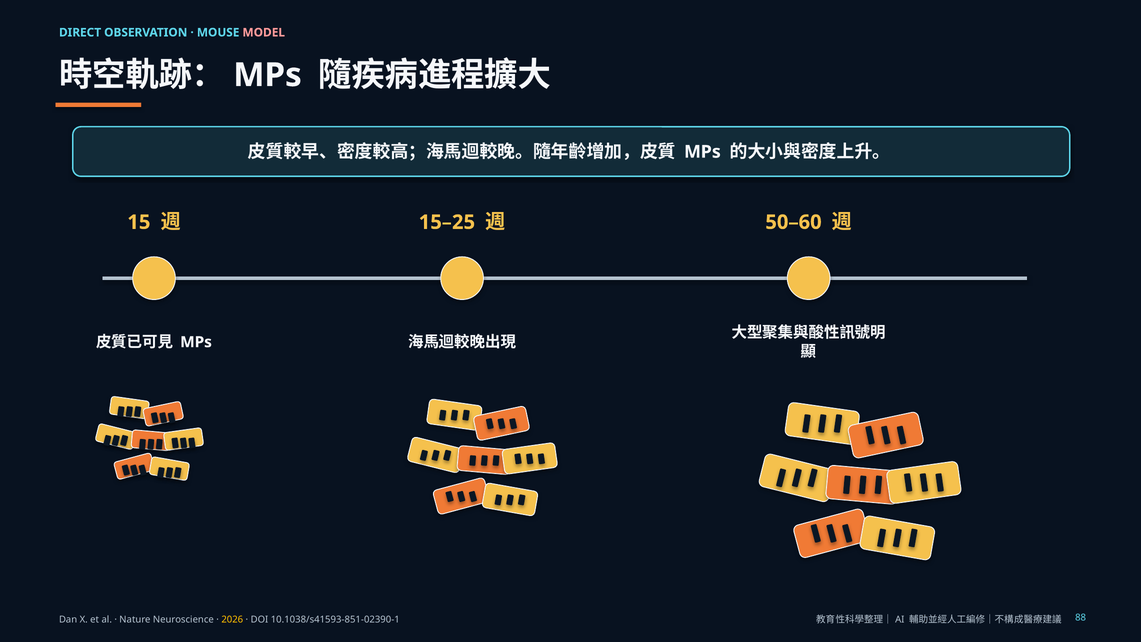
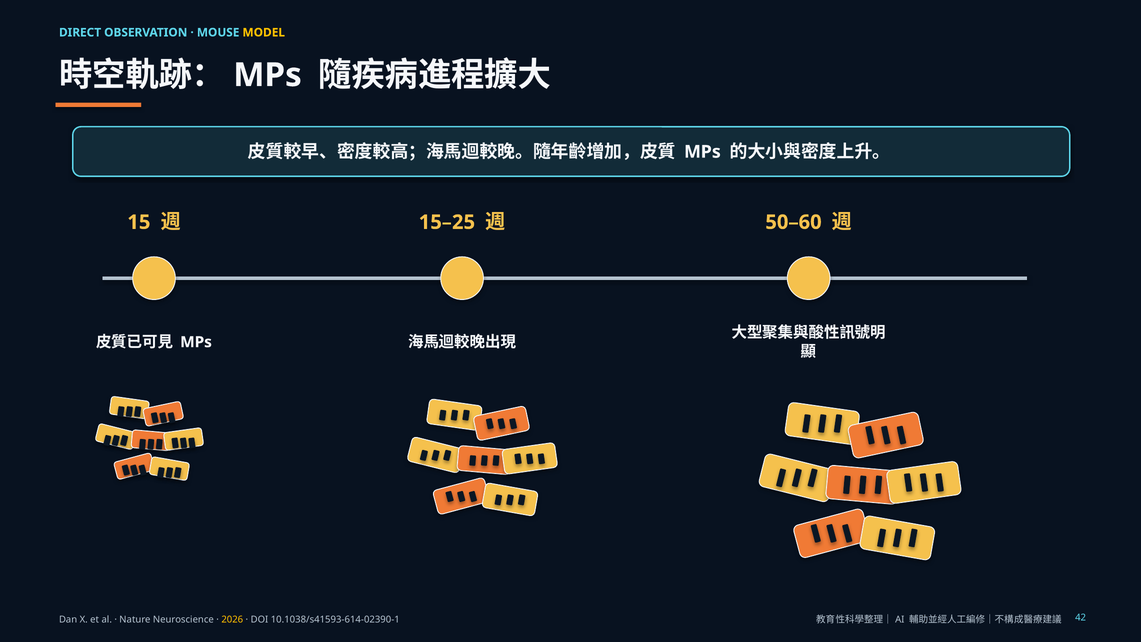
MODEL colour: pink -> yellow (264, 32)
10.1038/s41593-851-02390-1: 10.1038/s41593-851-02390-1 -> 10.1038/s41593-614-02390-1 (335, 619)
88: 88 -> 42 (1081, 618)
